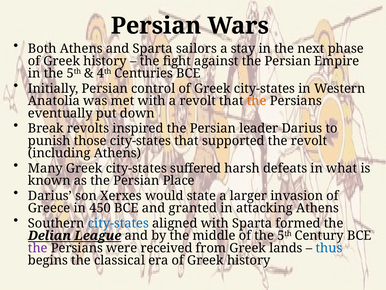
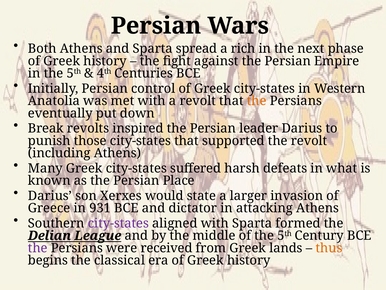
sailors: sailors -> spread (197, 49)
stay: stay -> rich (243, 49)
450: 450 -> 931 (100, 208)
granted: granted -> dictator (193, 208)
city-states colour: blue -> purple (118, 223)
thus colour: blue -> orange (329, 248)
